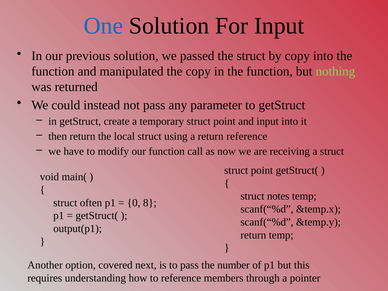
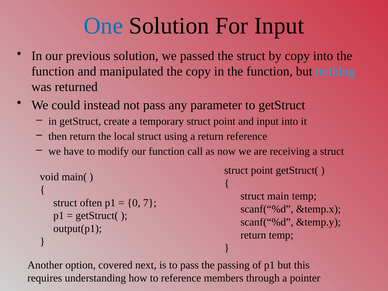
nothing colour: light green -> light blue (335, 71)
notes: notes -> main (278, 196)
8: 8 -> 7 (150, 203)
number: number -> passing (233, 265)
